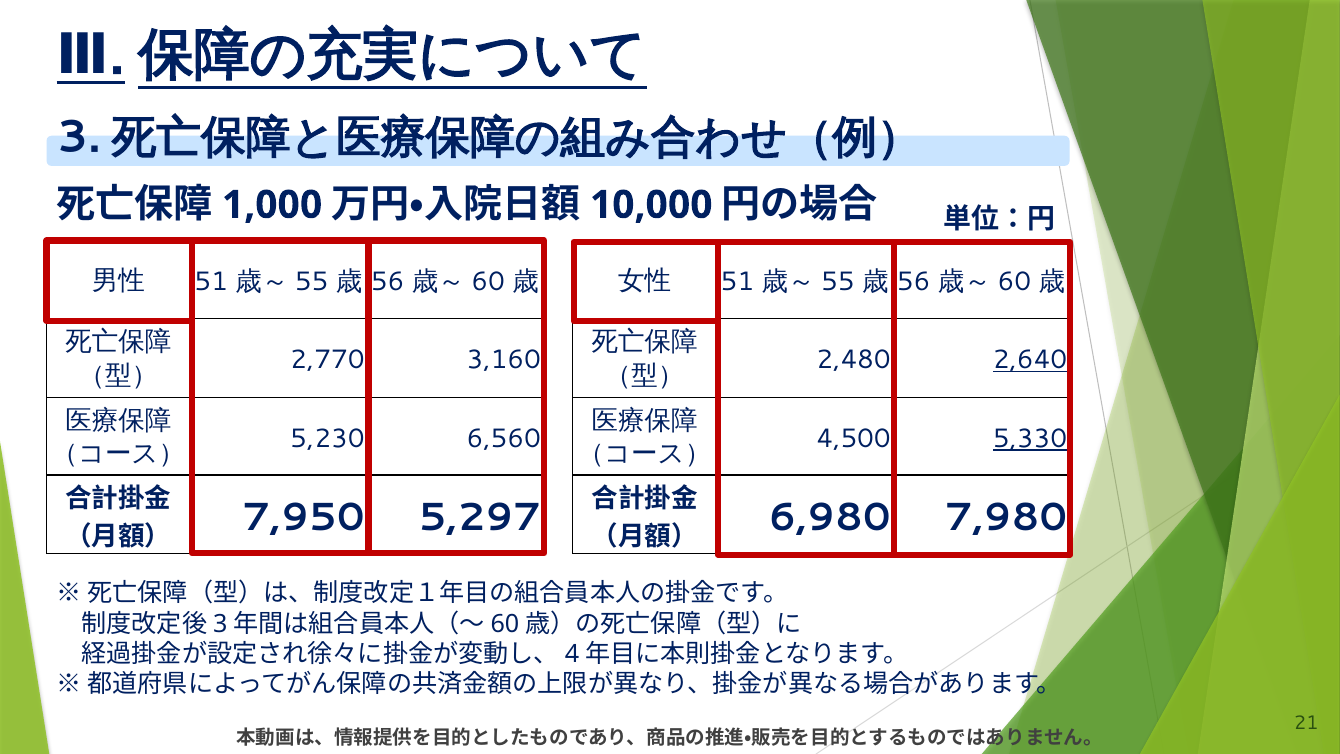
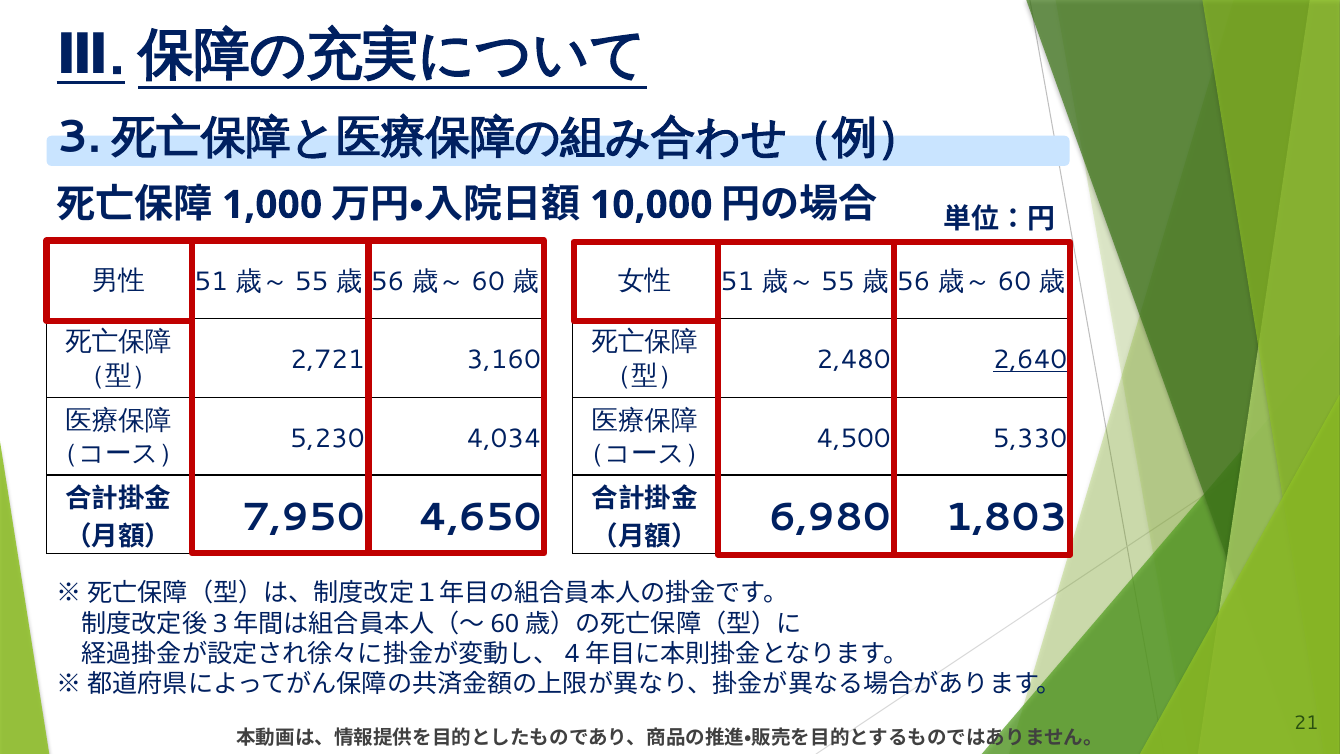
2,770: 2,770 -> 2,721 (327, 360)
6,560: 6,560 -> 4,034 (504, 438)
5,330 underline: present -> none (1030, 438)
5,297: 5,297 -> 4,650 (480, 517)
7,980: 7,980 -> 1,803 (1006, 517)
